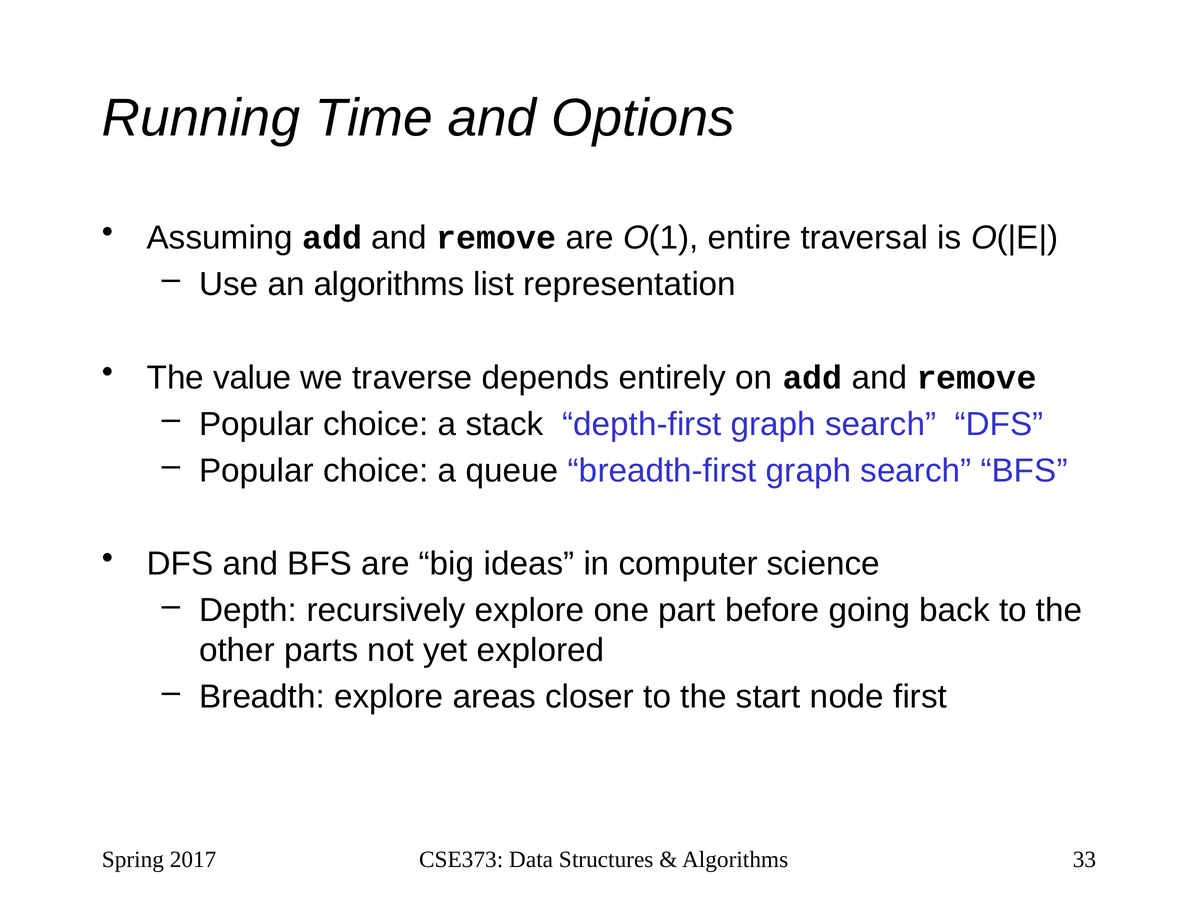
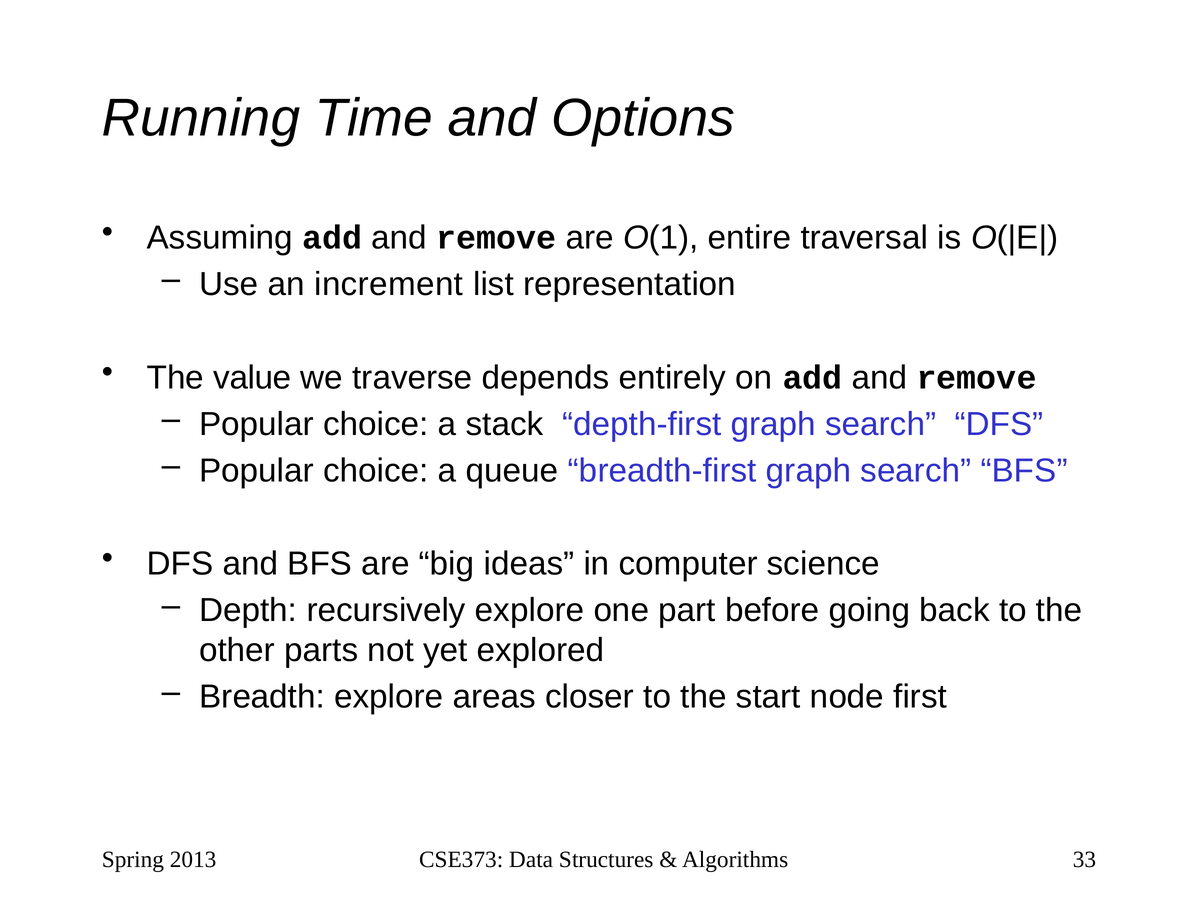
an algorithms: algorithms -> increment (389, 285)
2017: 2017 -> 2013 (193, 860)
